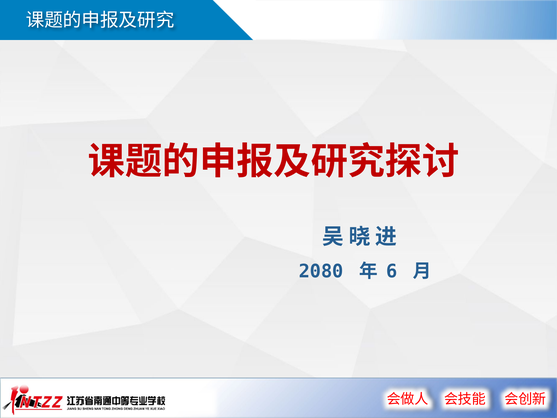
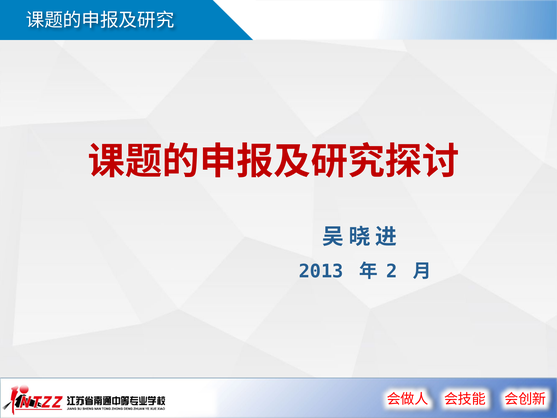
2080: 2080 -> 2013 (321, 271)
6: 6 -> 2 (392, 271)
